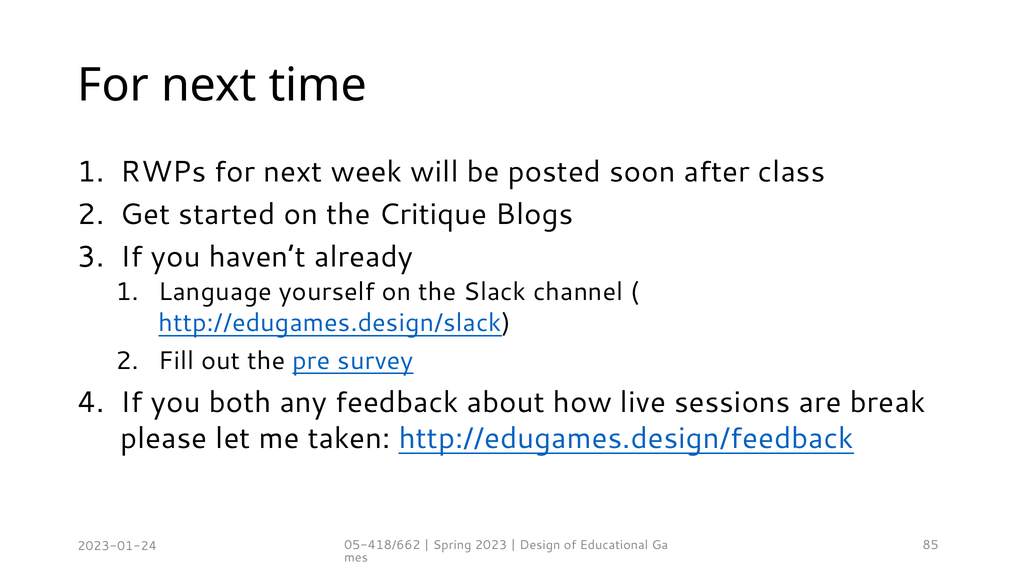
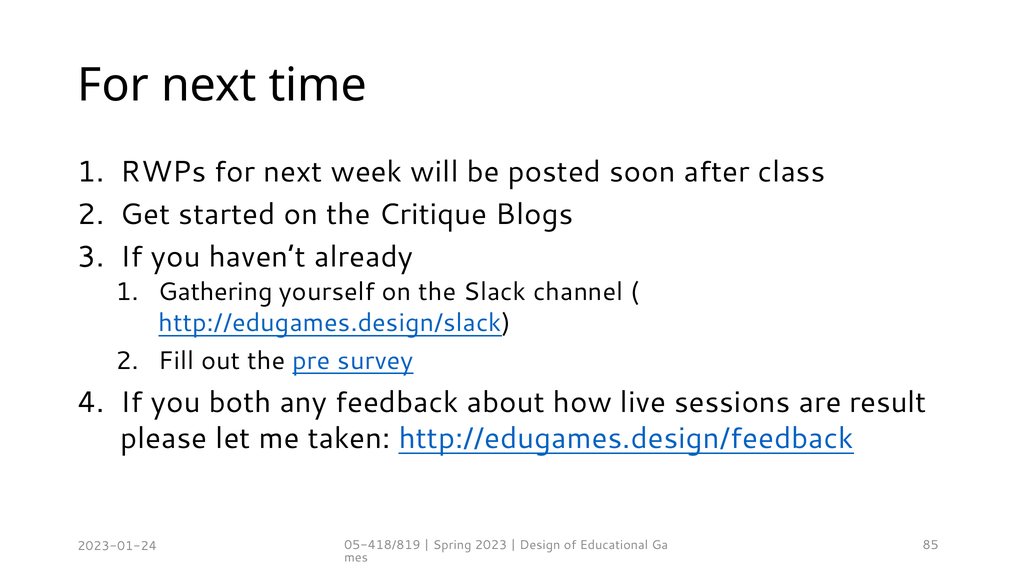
Language: Language -> Gathering (215, 292)
break: break -> result (888, 402)
05-418/662: 05-418/662 -> 05-418/819 (382, 544)
